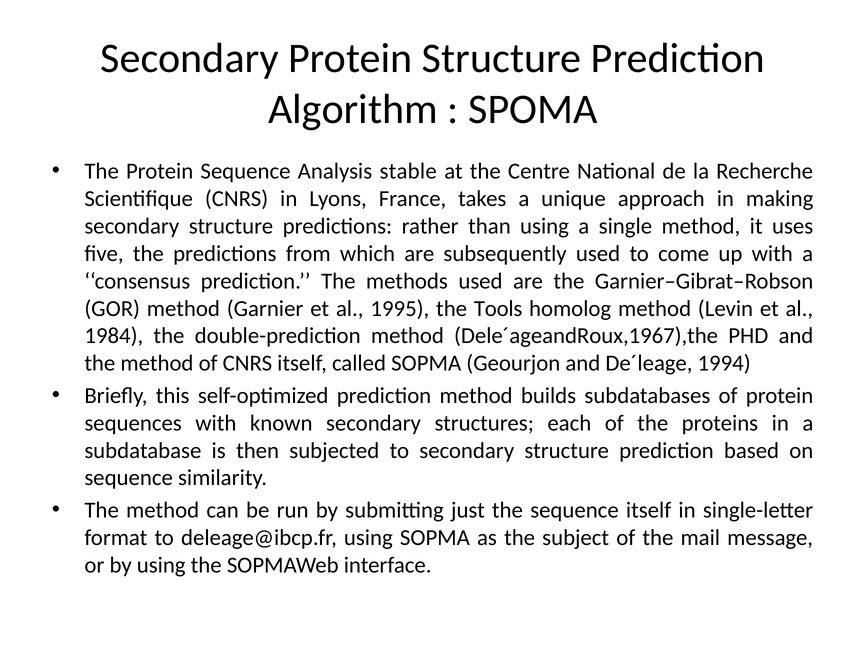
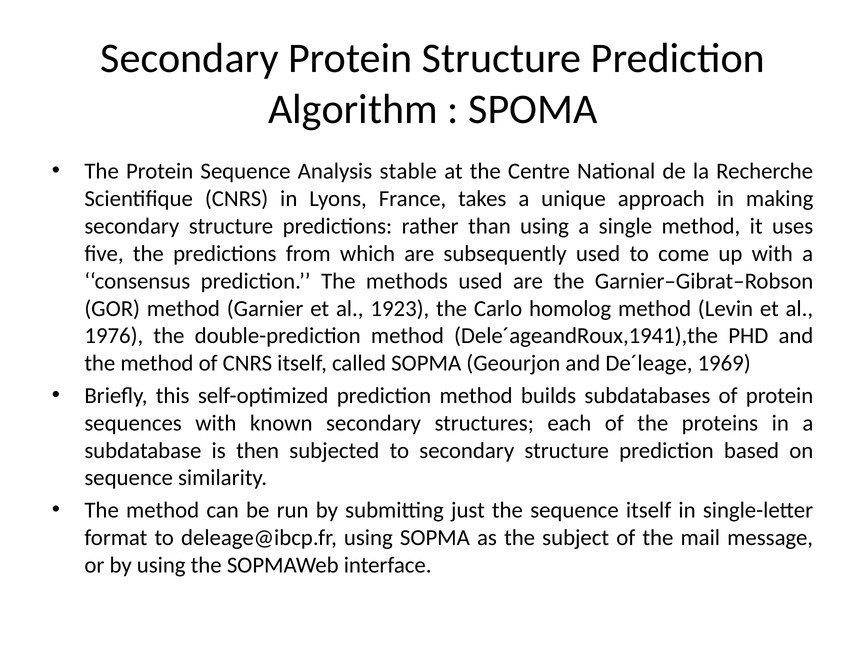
1995: 1995 -> 1923 (400, 308)
Tools: Tools -> Carlo (498, 308)
1984: 1984 -> 1976 (114, 336)
Dele´ageandRoux,1967),the: Dele´ageandRoux,1967),the -> Dele´ageandRoux,1941),the (586, 336)
1994: 1994 -> 1969 (724, 363)
